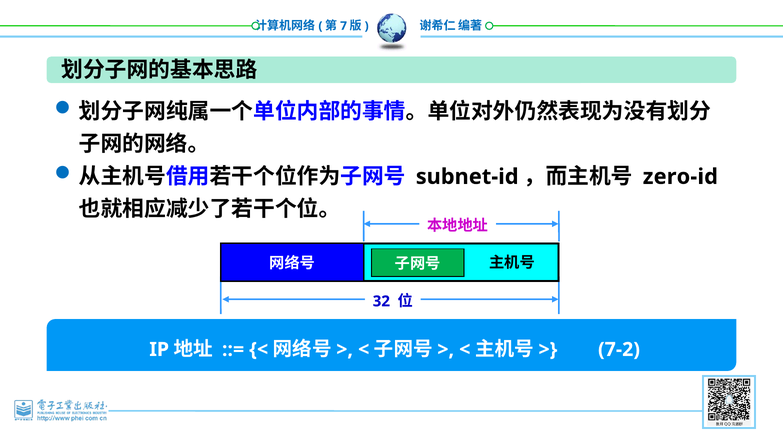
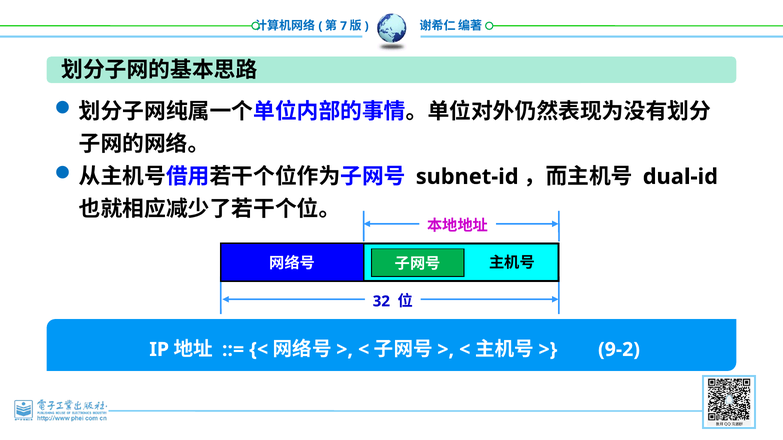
zero-id: zero-id -> dual-id (680, 177)
7-2: 7-2 -> 9-2 (619, 350)
